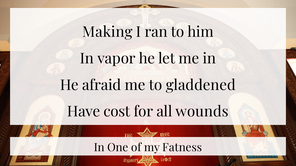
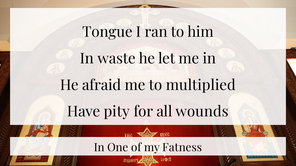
Making: Making -> Tongue (107, 32)
vapor: vapor -> waste (117, 59)
gladdened: gladdened -> multiplied (201, 85)
cost: cost -> pity (117, 112)
